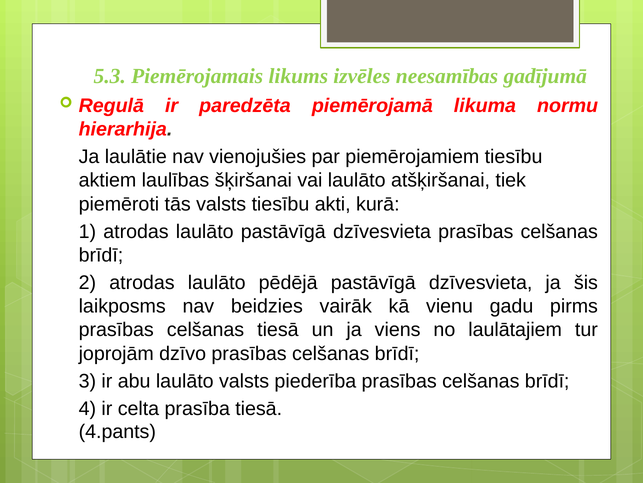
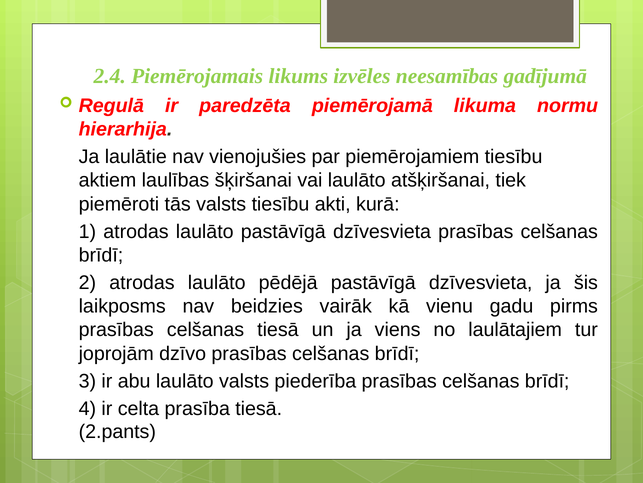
5.3: 5.3 -> 2.4 (110, 76)
4.pants: 4.pants -> 2.pants (117, 431)
